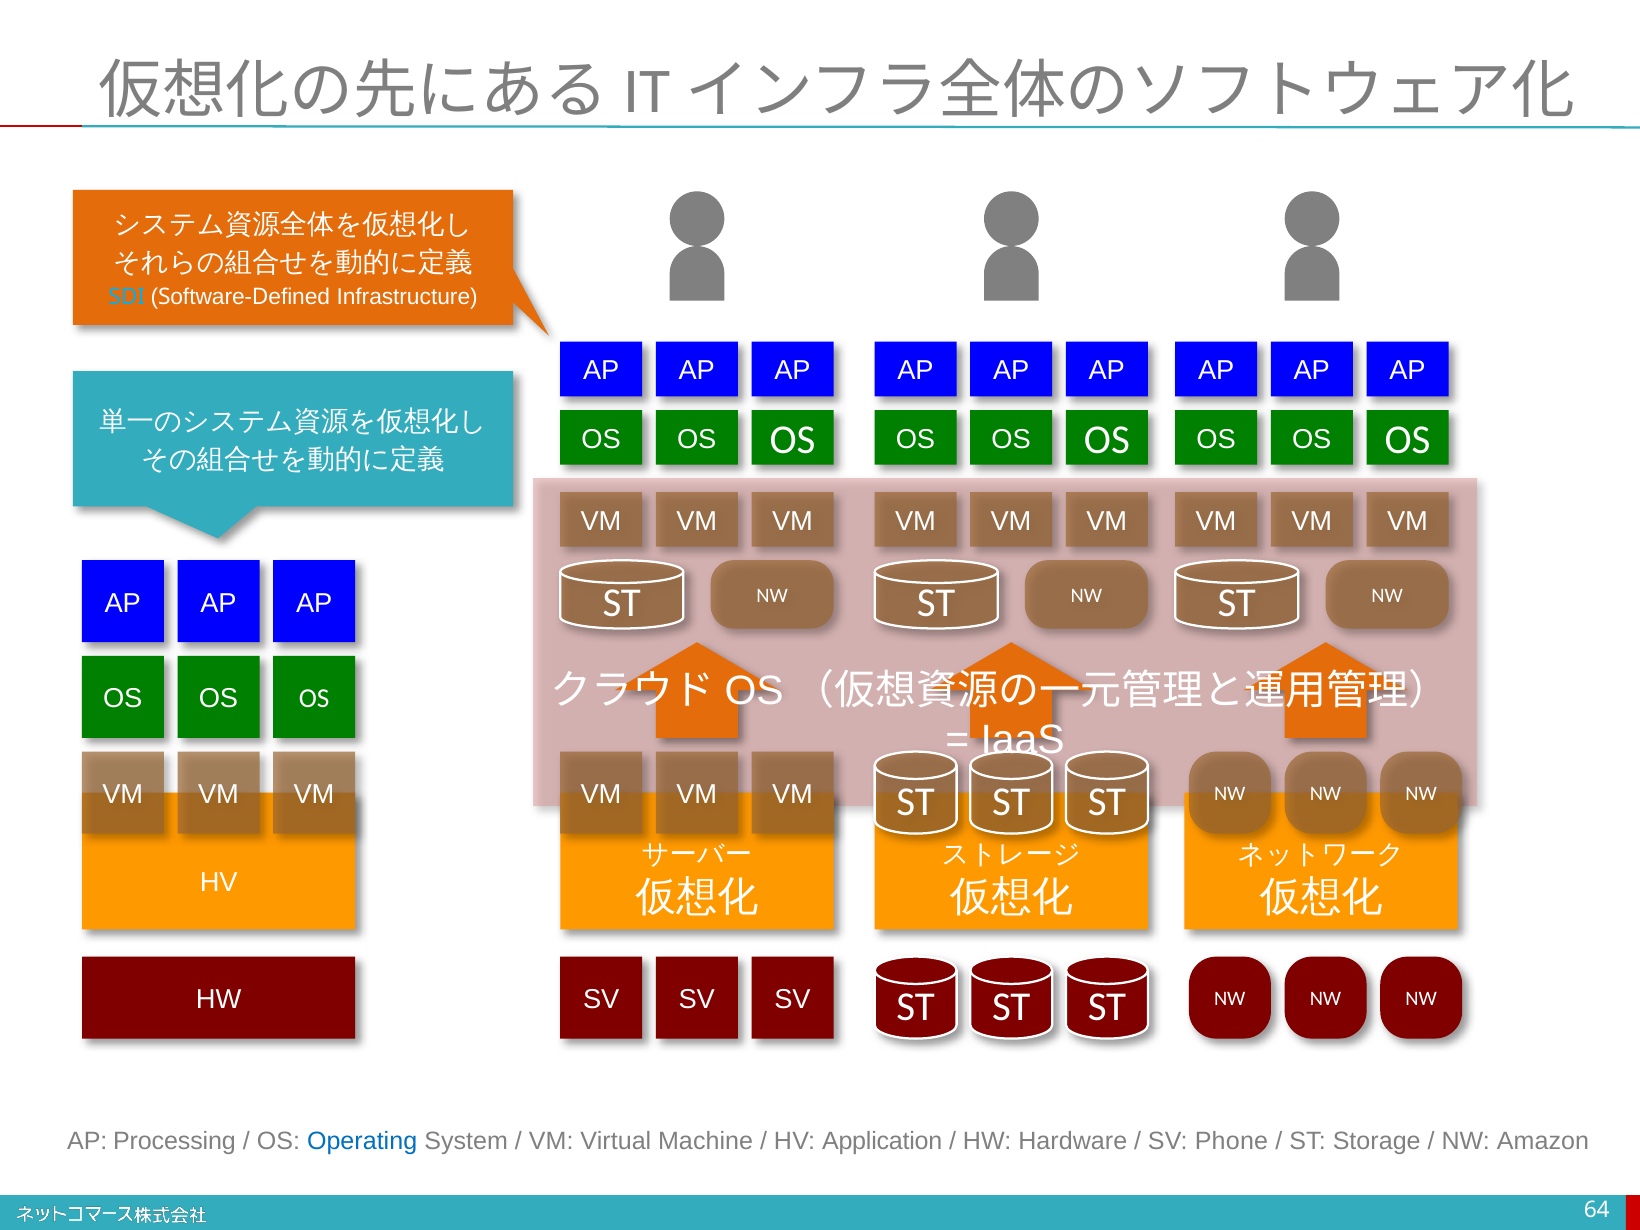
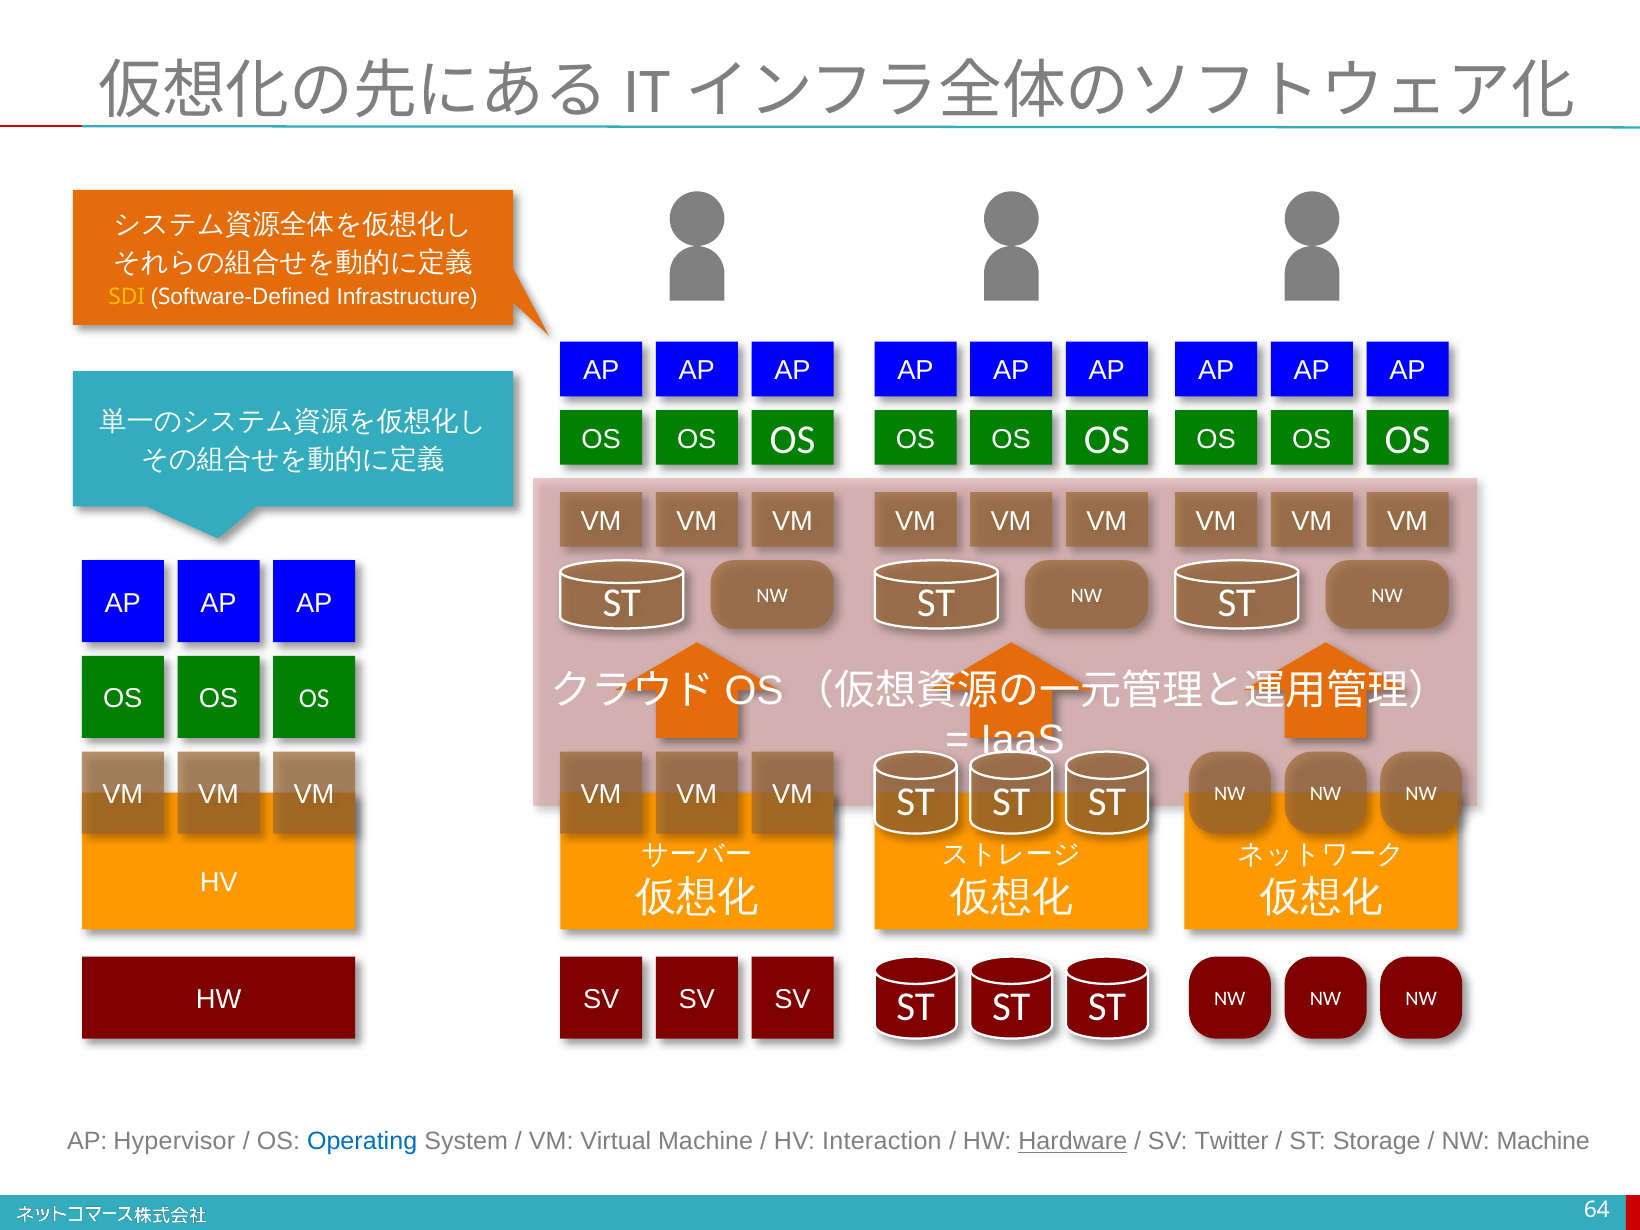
SDI colour: light blue -> yellow (127, 297)
Processing: Processing -> Hypervisor (174, 1142)
Application: Application -> Interaction (882, 1142)
Hardware underline: none -> present (1073, 1142)
Phone: Phone -> Twitter (1232, 1142)
NW Amazon: Amazon -> Machine (1543, 1142)
